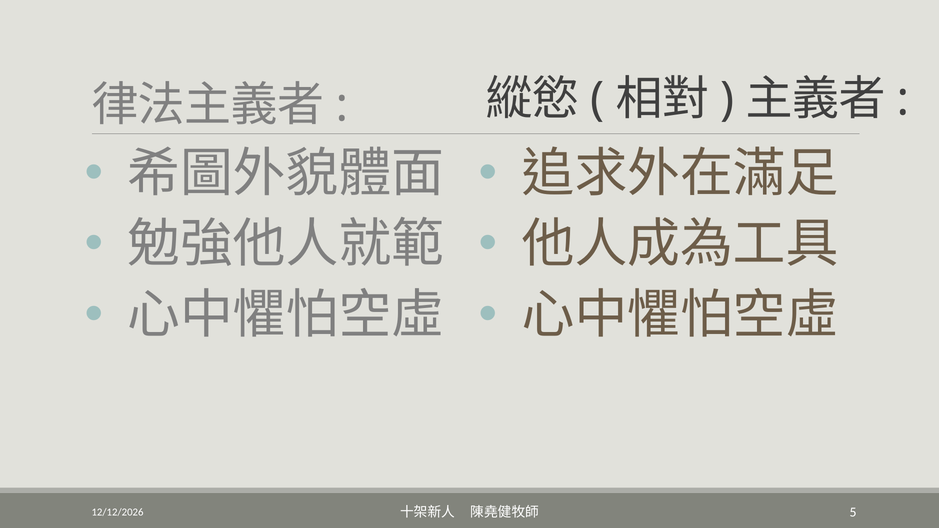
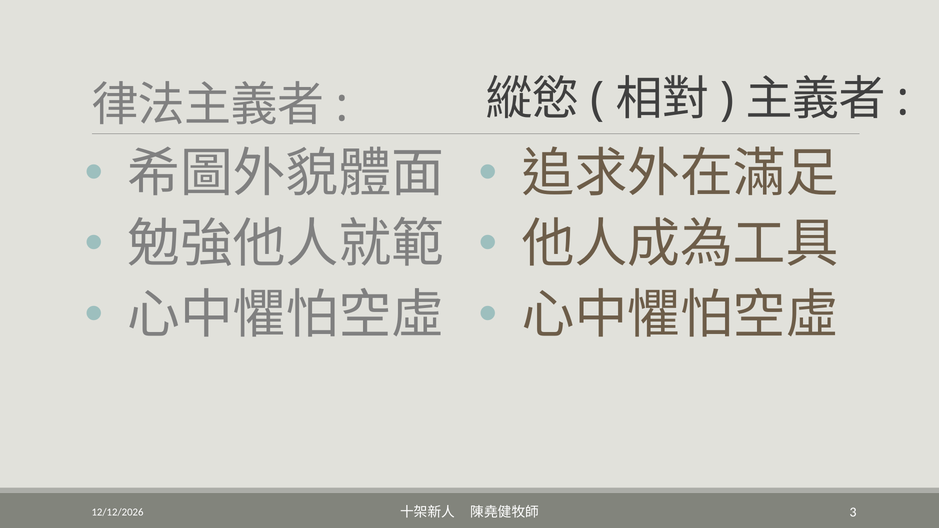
5: 5 -> 3 (853, 512)
